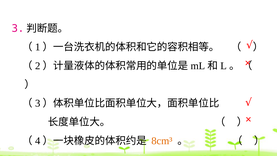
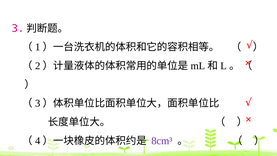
8cm³ colour: orange -> purple (162, 141)
